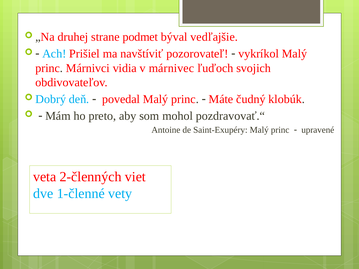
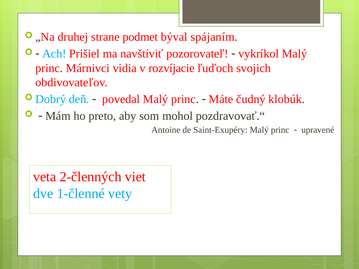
vedľajšie: vedľajšie -> spájaním (214, 37)
márnivec: márnivec -> rozvíjacie (172, 68)
